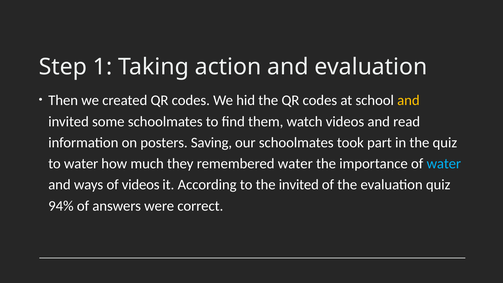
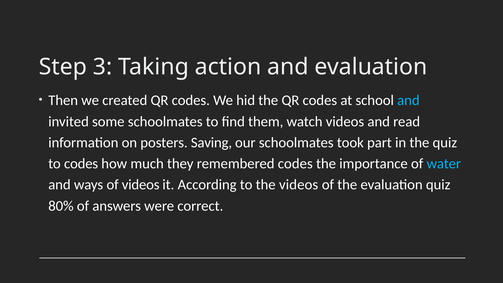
1: 1 -> 3 (103, 67)
and colour: yellow -> light blue (408, 100)
to water: water -> codes (81, 164)
remembered water: water -> codes (295, 164)
the invited: invited -> videos (299, 185)
94%: 94% -> 80% (61, 206)
